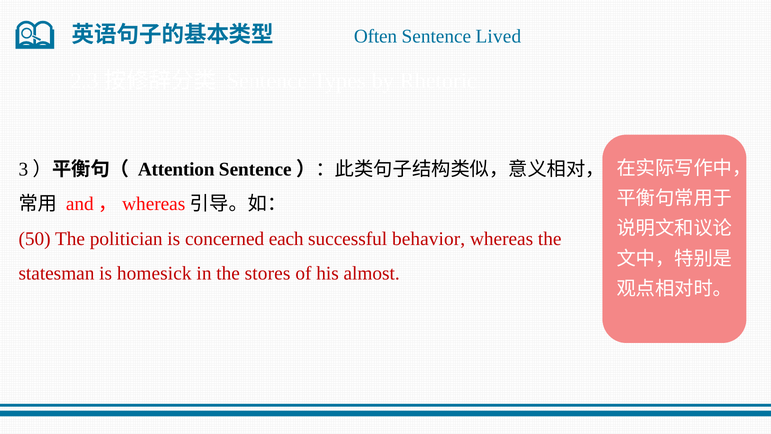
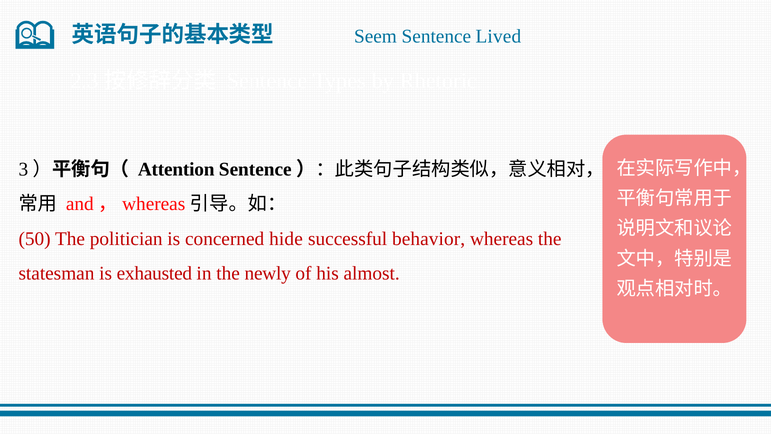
Often: Often -> Seem (375, 36)
each: each -> hide (286, 239)
homesick: homesick -> exhausted (154, 273)
stores: stores -> newly (268, 273)
